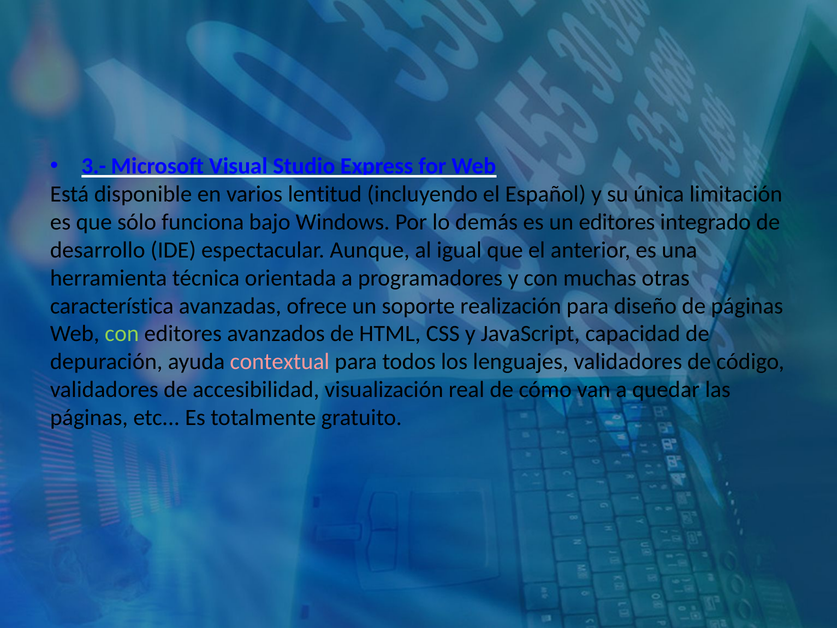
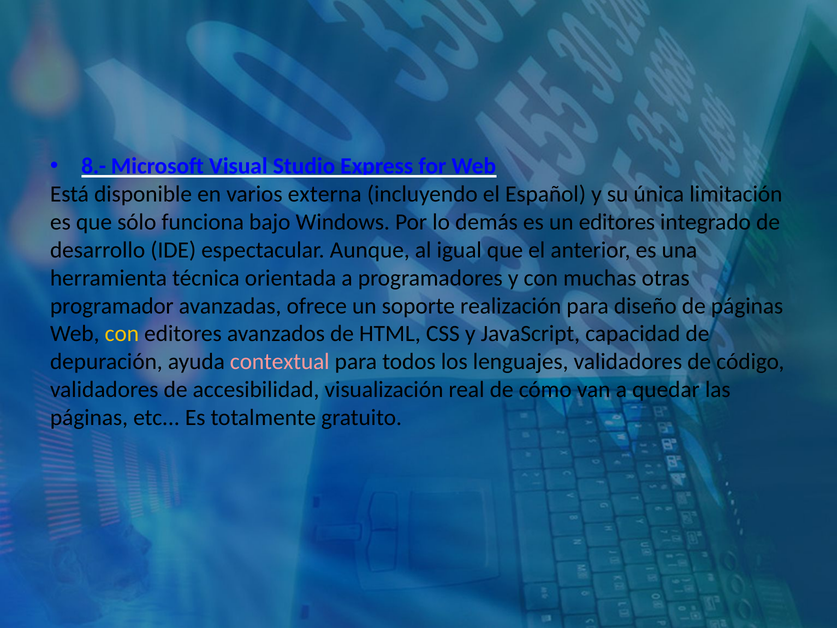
3.-: 3.- -> 8.- (94, 166)
lentitud: lentitud -> externa (325, 194)
característica: característica -> programador (112, 306)
con colour: light green -> yellow (122, 334)
